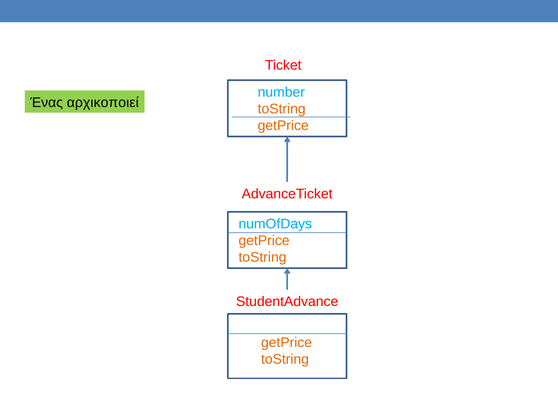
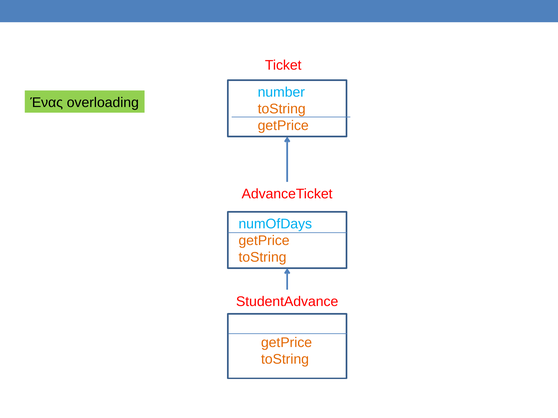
αρχικοποιεί: αρχικοποιεί -> overloading (103, 103)
